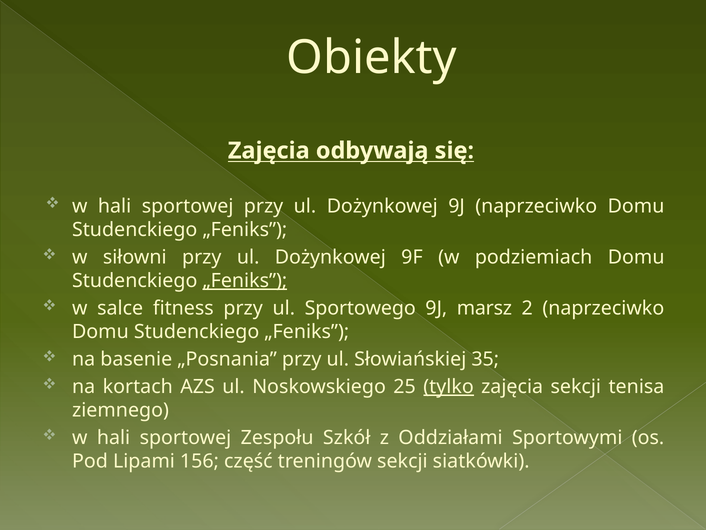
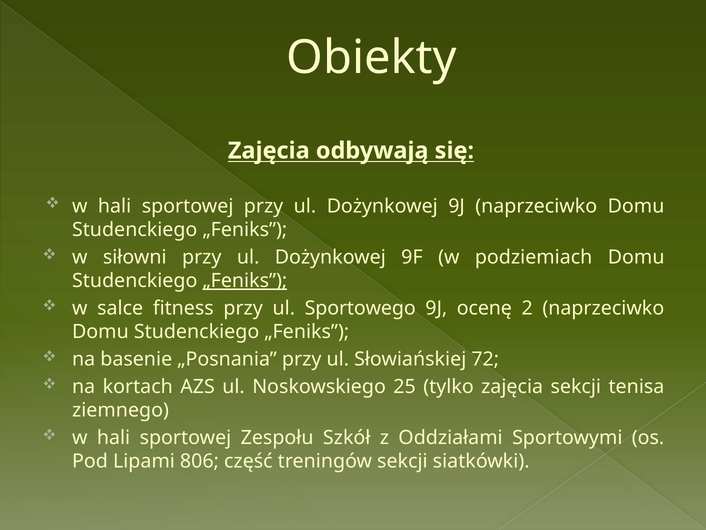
marsz: marsz -> ocenę (484, 308)
35: 35 -> 72 (485, 359)
tylko underline: present -> none (449, 386)
156: 156 -> 806 (199, 461)
